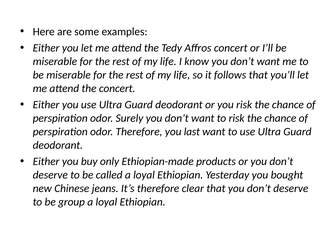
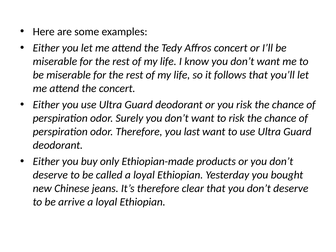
group: group -> arrive (72, 202)
